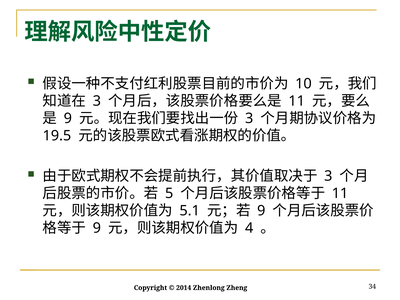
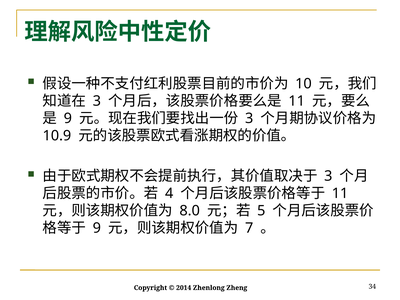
19.5: 19.5 -> 10.9 (57, 136)
5: 5 -> 4 (169, 193)
5.1: 5.1 -> 8.0 (190, 211)
9: 9 -> 5 (261, 211)
4: 4 -> 7 (249, 228)
